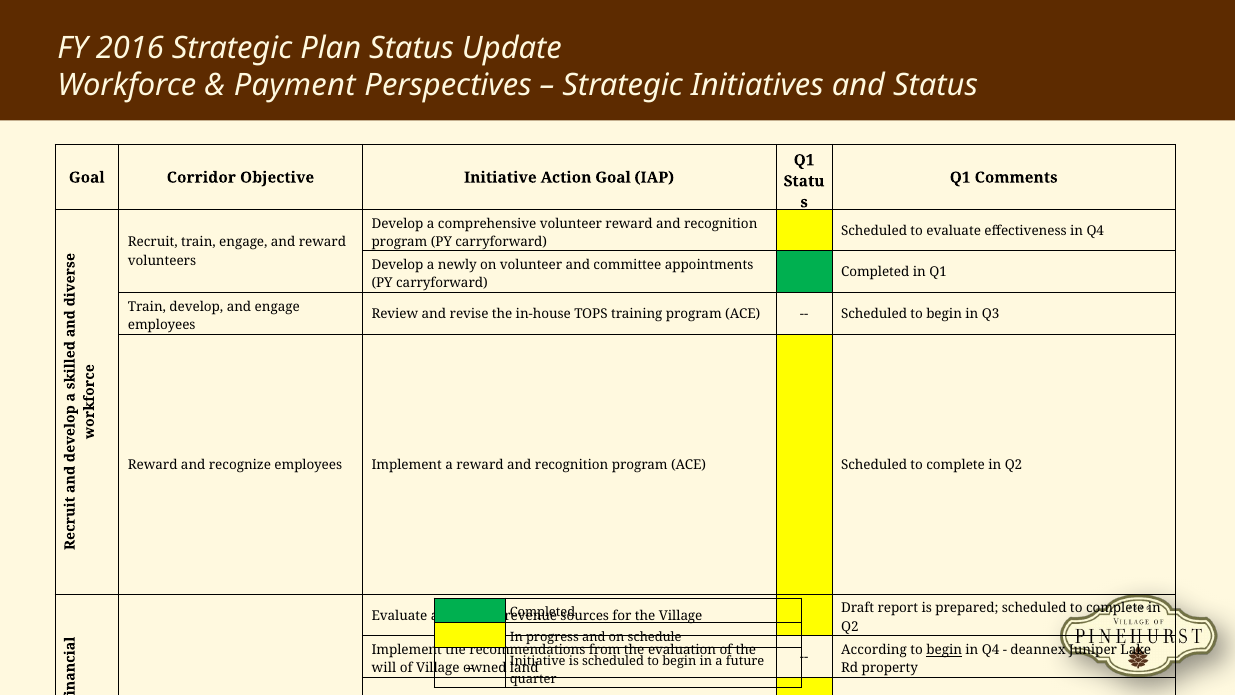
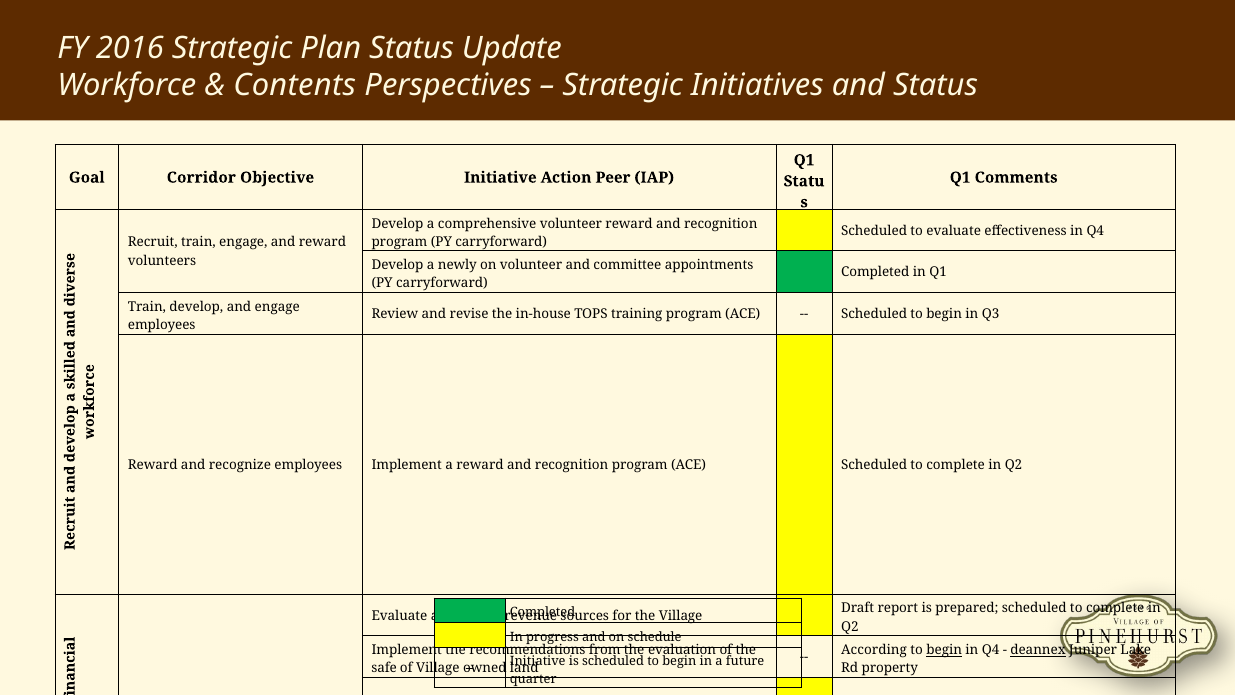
Payment: Payment -> Contents (295, 85)
Action Goal: Goal -> Peer (613, 177)
deannex underline: none -> present (1038, 650)
will: will -> safe (384, 668)
